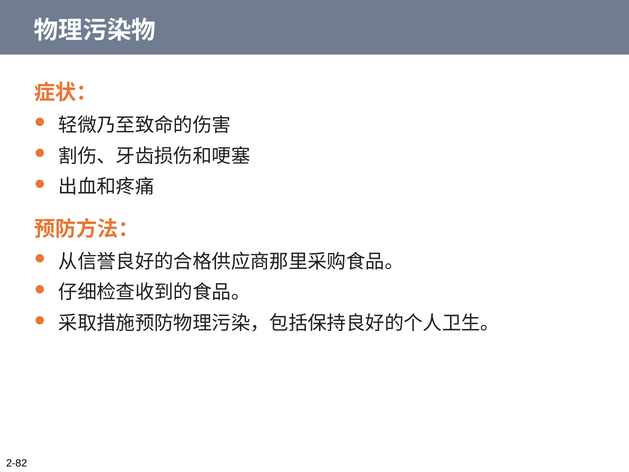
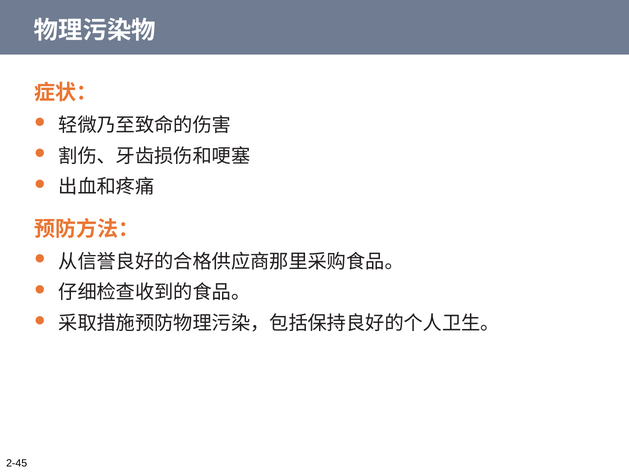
2-82: 2-82 -> 2-45 (17, 463)
